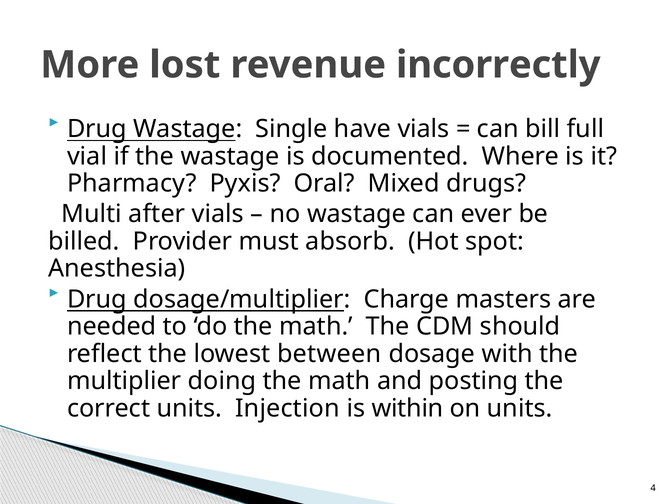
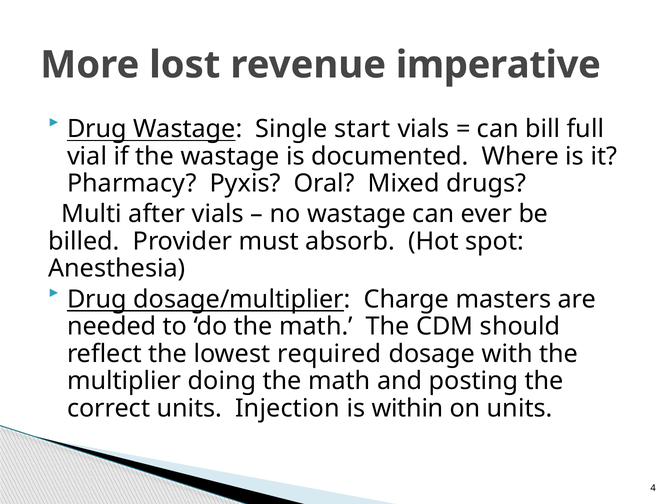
incorrectly: incorrectly -> imperative (498, 65)
have: have -> start (362, 129)
between: between -> required (329, 354)
